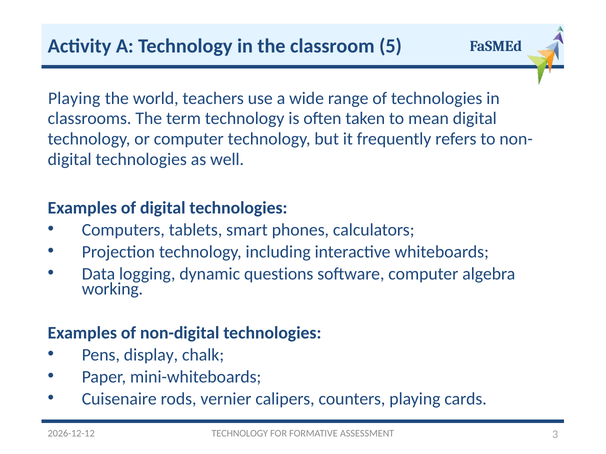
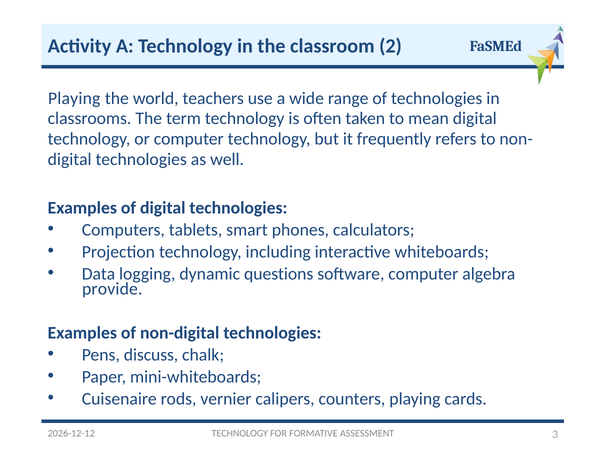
5: 5 -> 2 (391, 46)
working: working -> provide (112, 289)
display: display -> discuss (151, 355)
